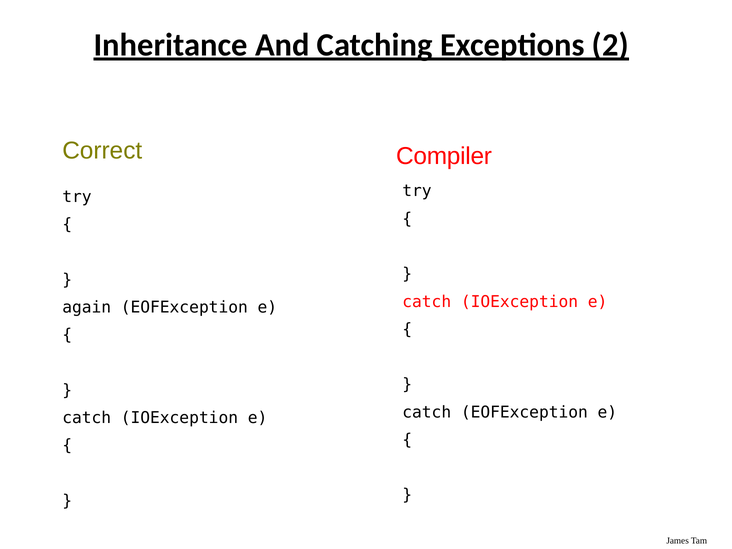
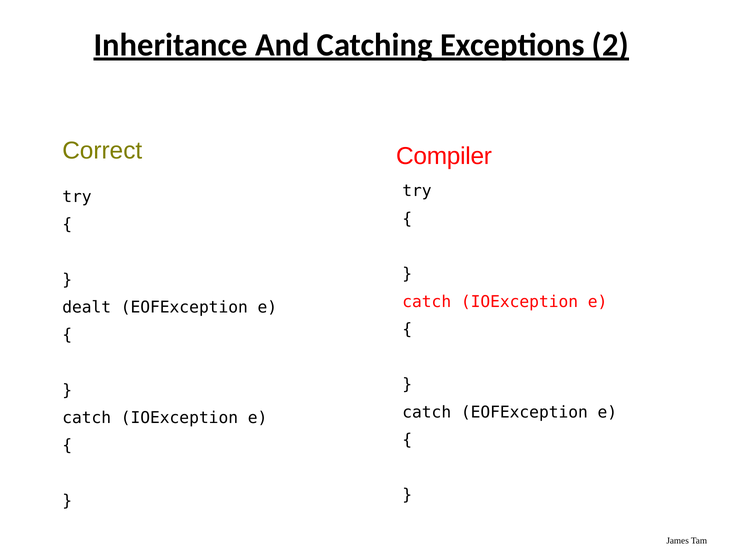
again: again -> dealt (87, 307)
